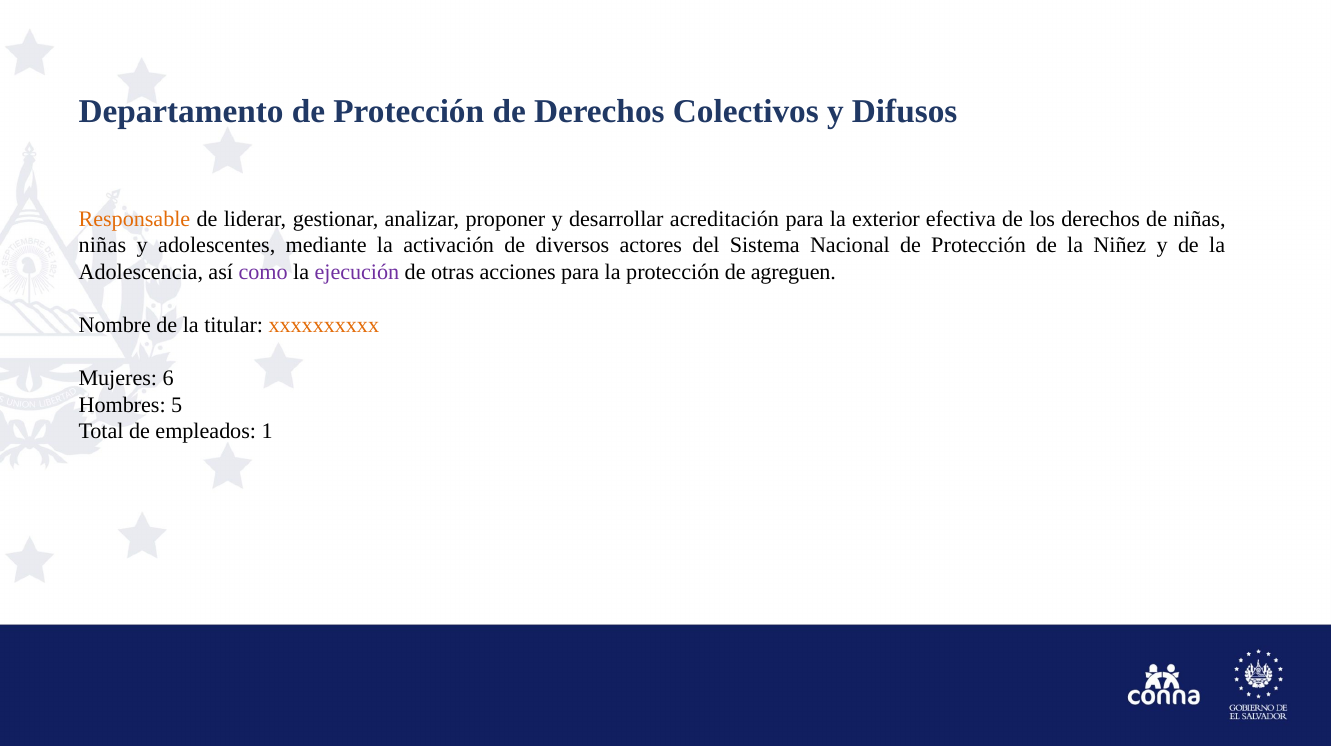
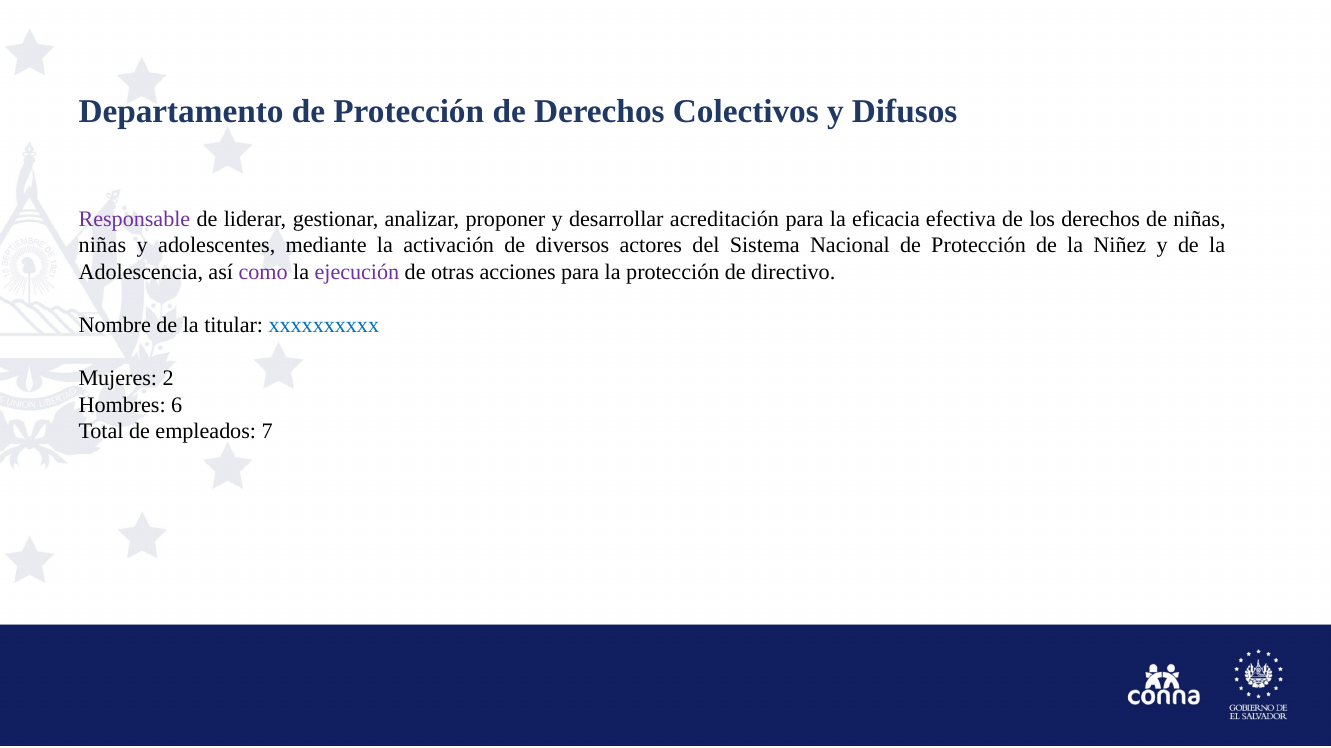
Responsable colour: orange -> purple (134, 219)
exterior: exterior -> eficacia (886, 219)
agreguen: agreguen -> directivo (793, 272)
xxxxxxxxxx colour: orange -> blue (324, 325)
6: 6 -> 2 (168, 379)
5: 5 -> 6 (177, 405)
1: 1 -> 7 (267, 432)
